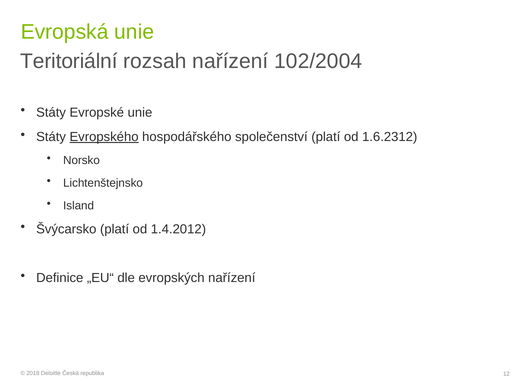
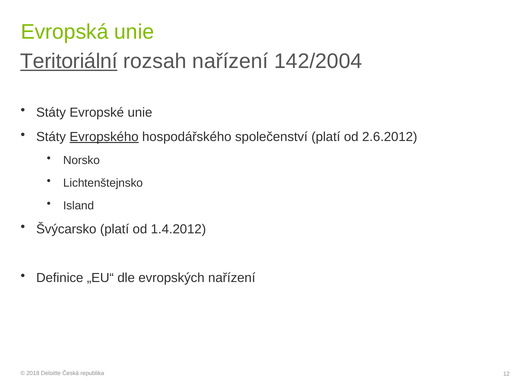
Teritoriální underline: none -> present (69, 61)
102/2004: 102/2004 -> 142/2004 (318, 61)
1.6.2312: 1.6.2312 -> 2.6.2012 (390, 137)
